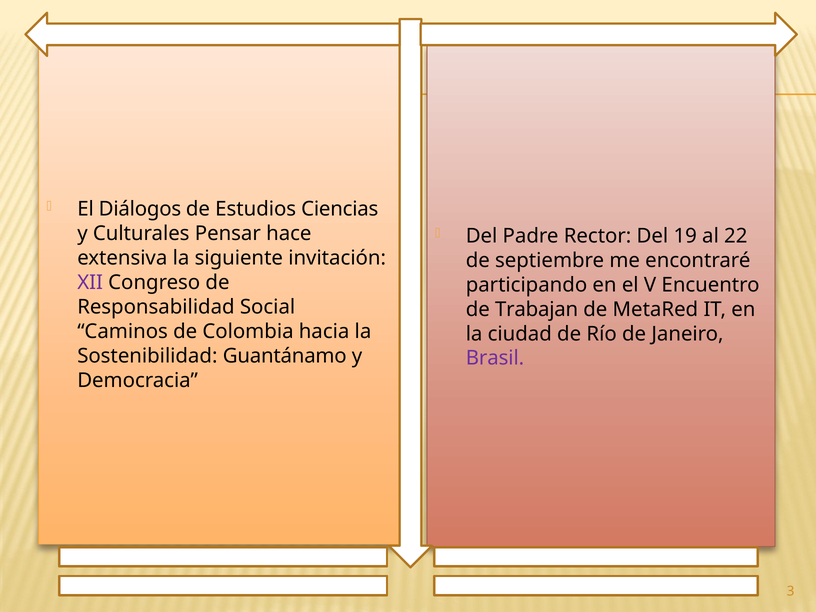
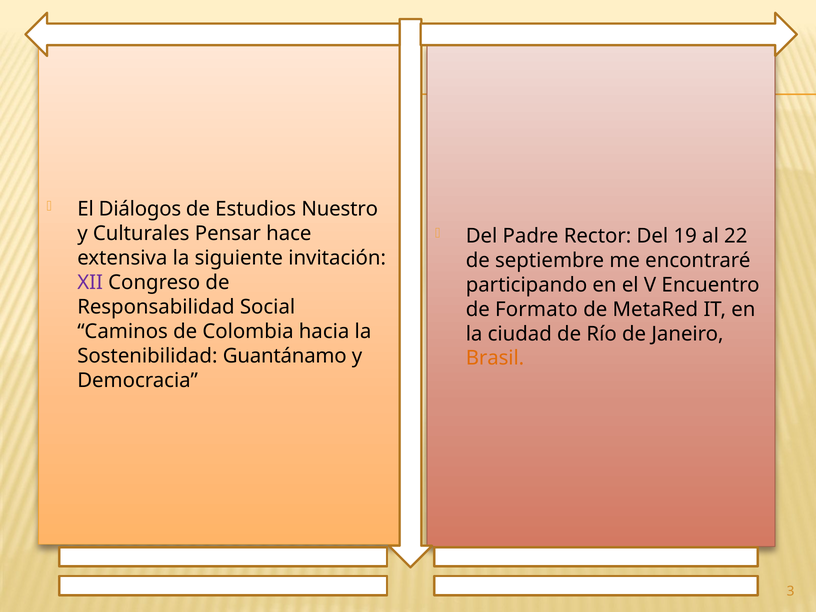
Ciencias: Ciencias -> Nuestro (340, 209)
Trabajan: Trabajan -> Formato (536, 309)
Brasil colour: purple -> orange (495, 358)
